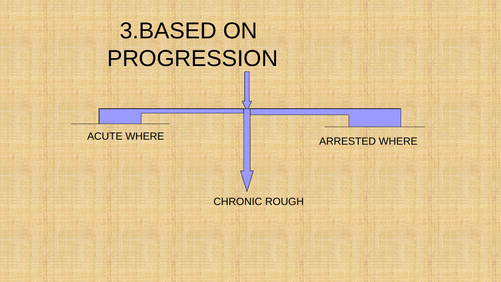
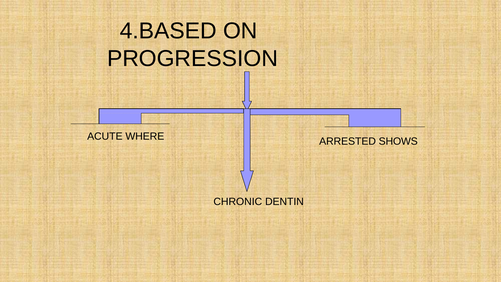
3.BASED: 3.BASED -> 4.BASED (168, 31)
ARRESTED WHERE: WHERE -> SHOWS (398, 141)
ROUGH: ROUGH -> DENTIN (284, 202)
